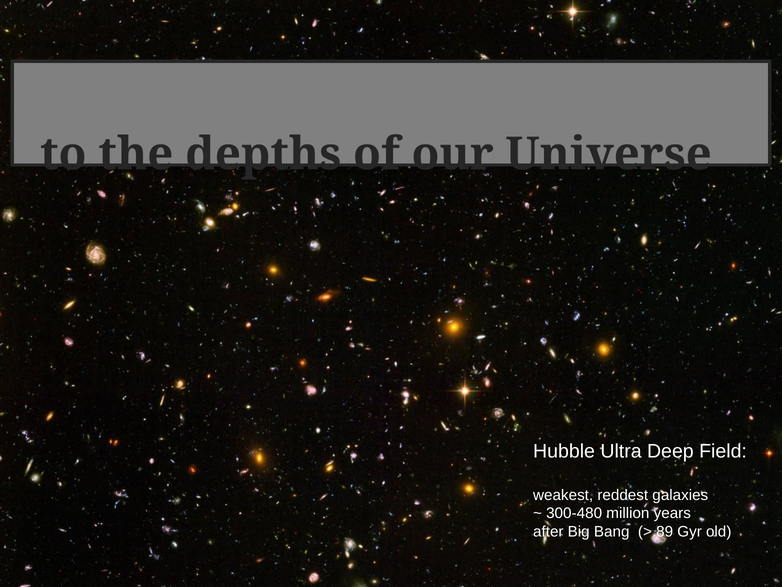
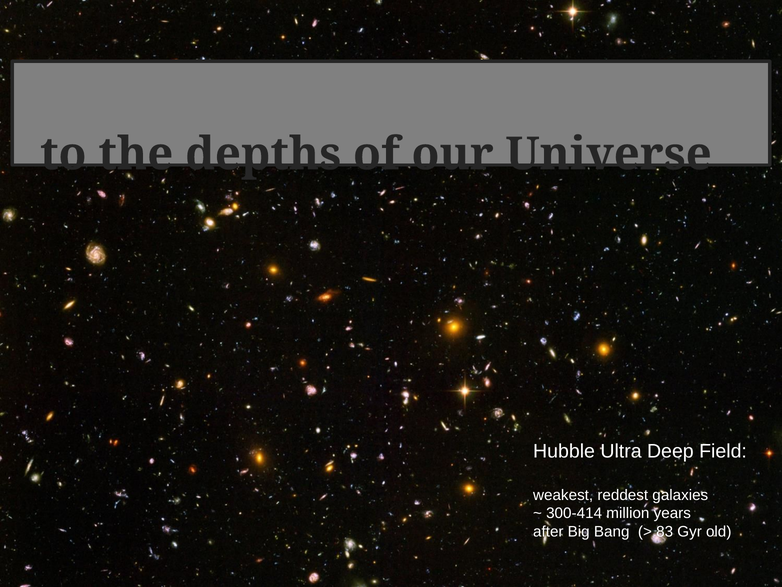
300-480: 300-480 -> 300-414 (574, 513)
89: 89 -> 83 (665, 531)
